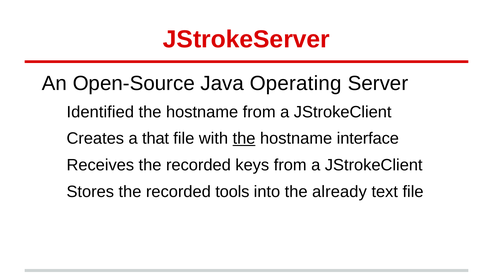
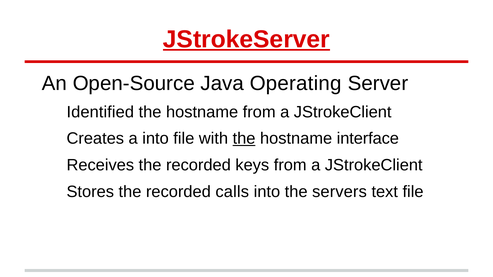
JStrokeServer underline: none -> present (246, 39)
a that: that -> into (156, 139)
tools: tools -> calls (232, 192)
already: already -> servers (339, 192)
